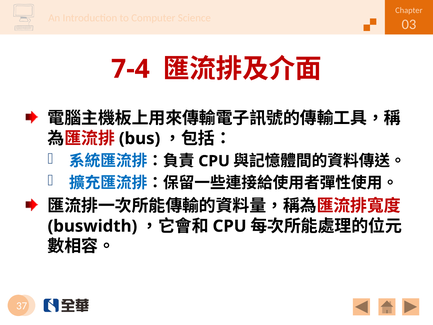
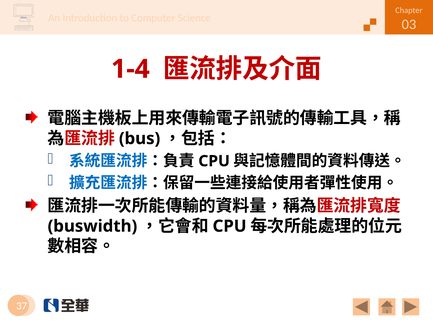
7-4: 7-4 -> 1-4 (130, 69)
